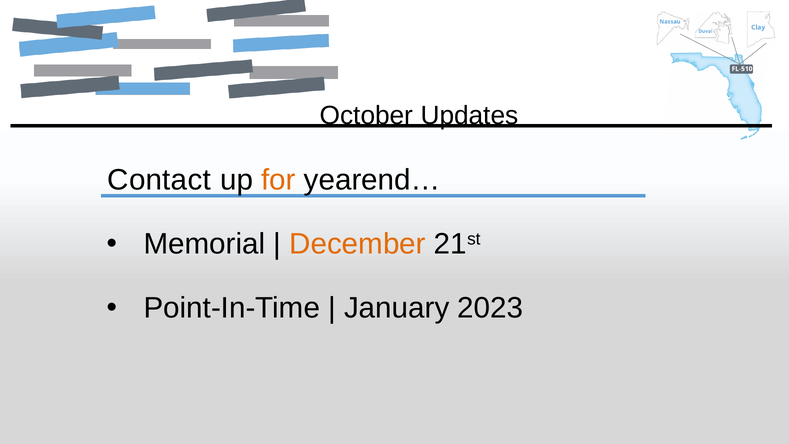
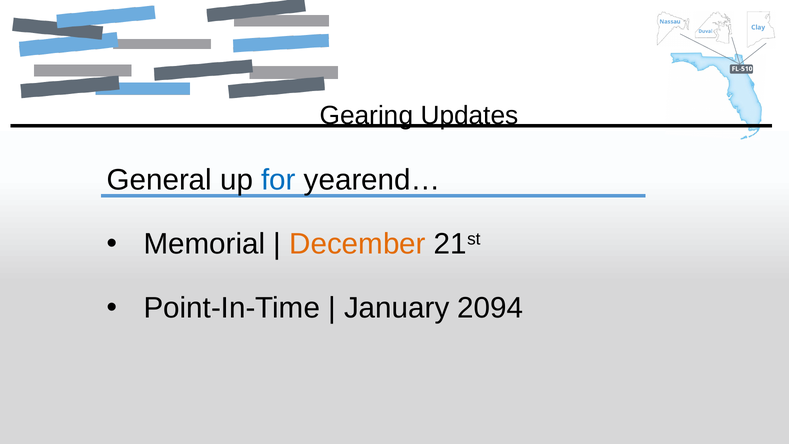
October: October -> Gearing (366, 116)
Contact: Contact -> General (159, 180)
for colour: orange -> blue (278, 180)
2023: 2023 -> 2094 (490, 308)
